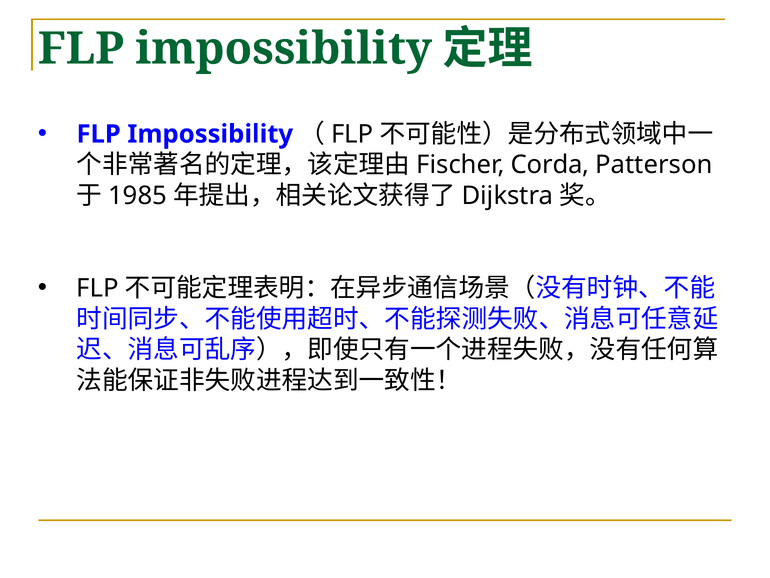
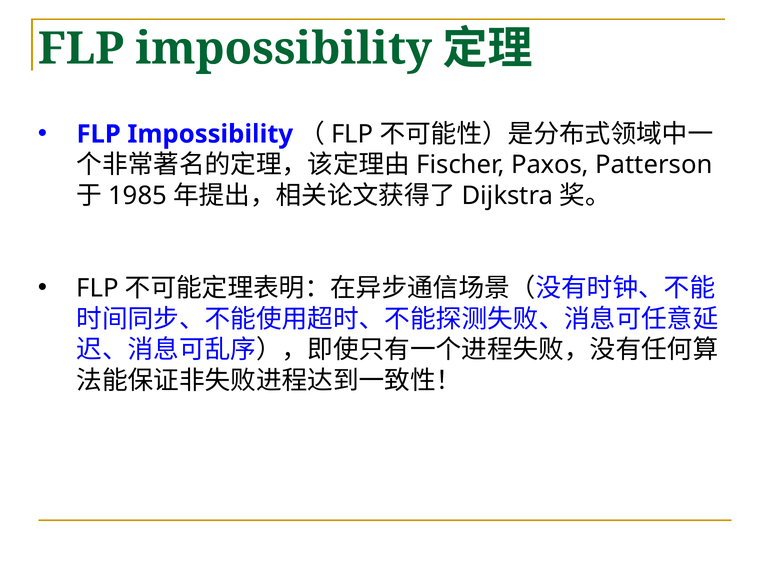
Corda: Corda -> Paxos (550, 165)
